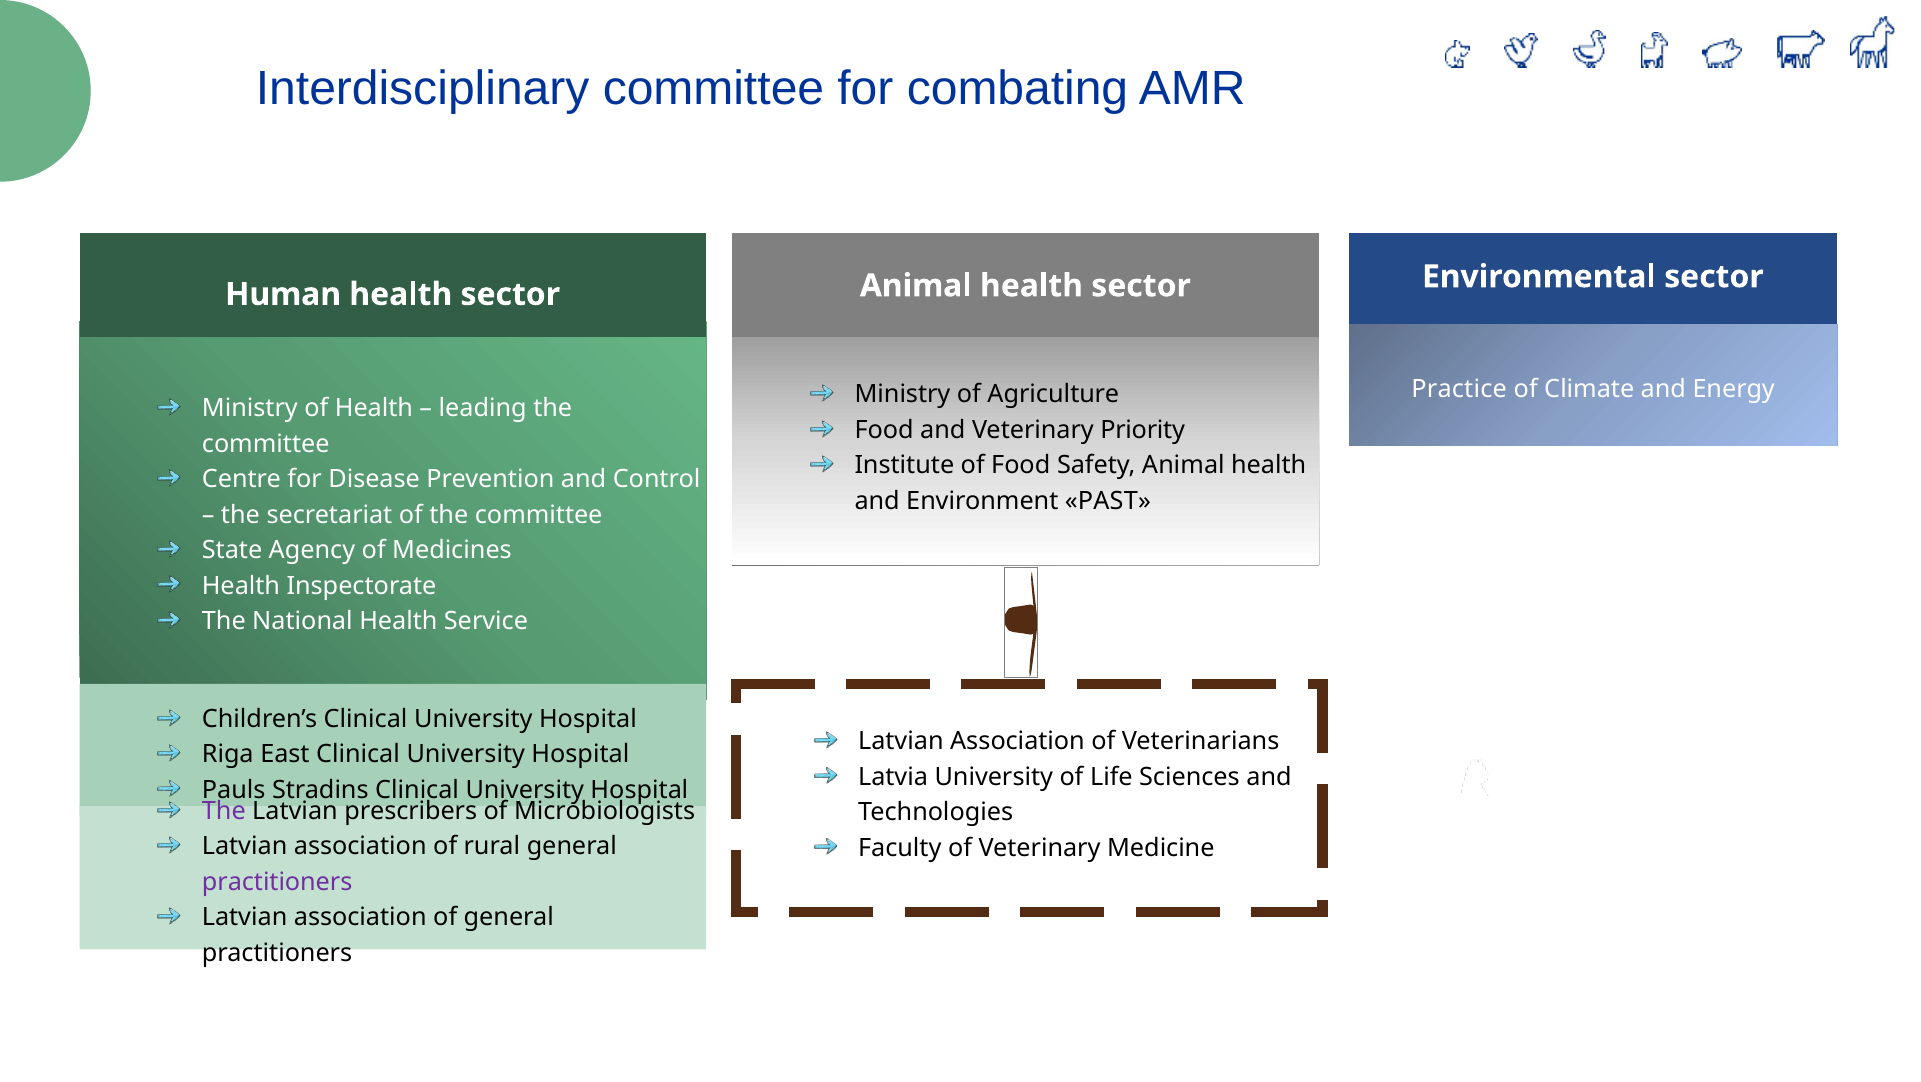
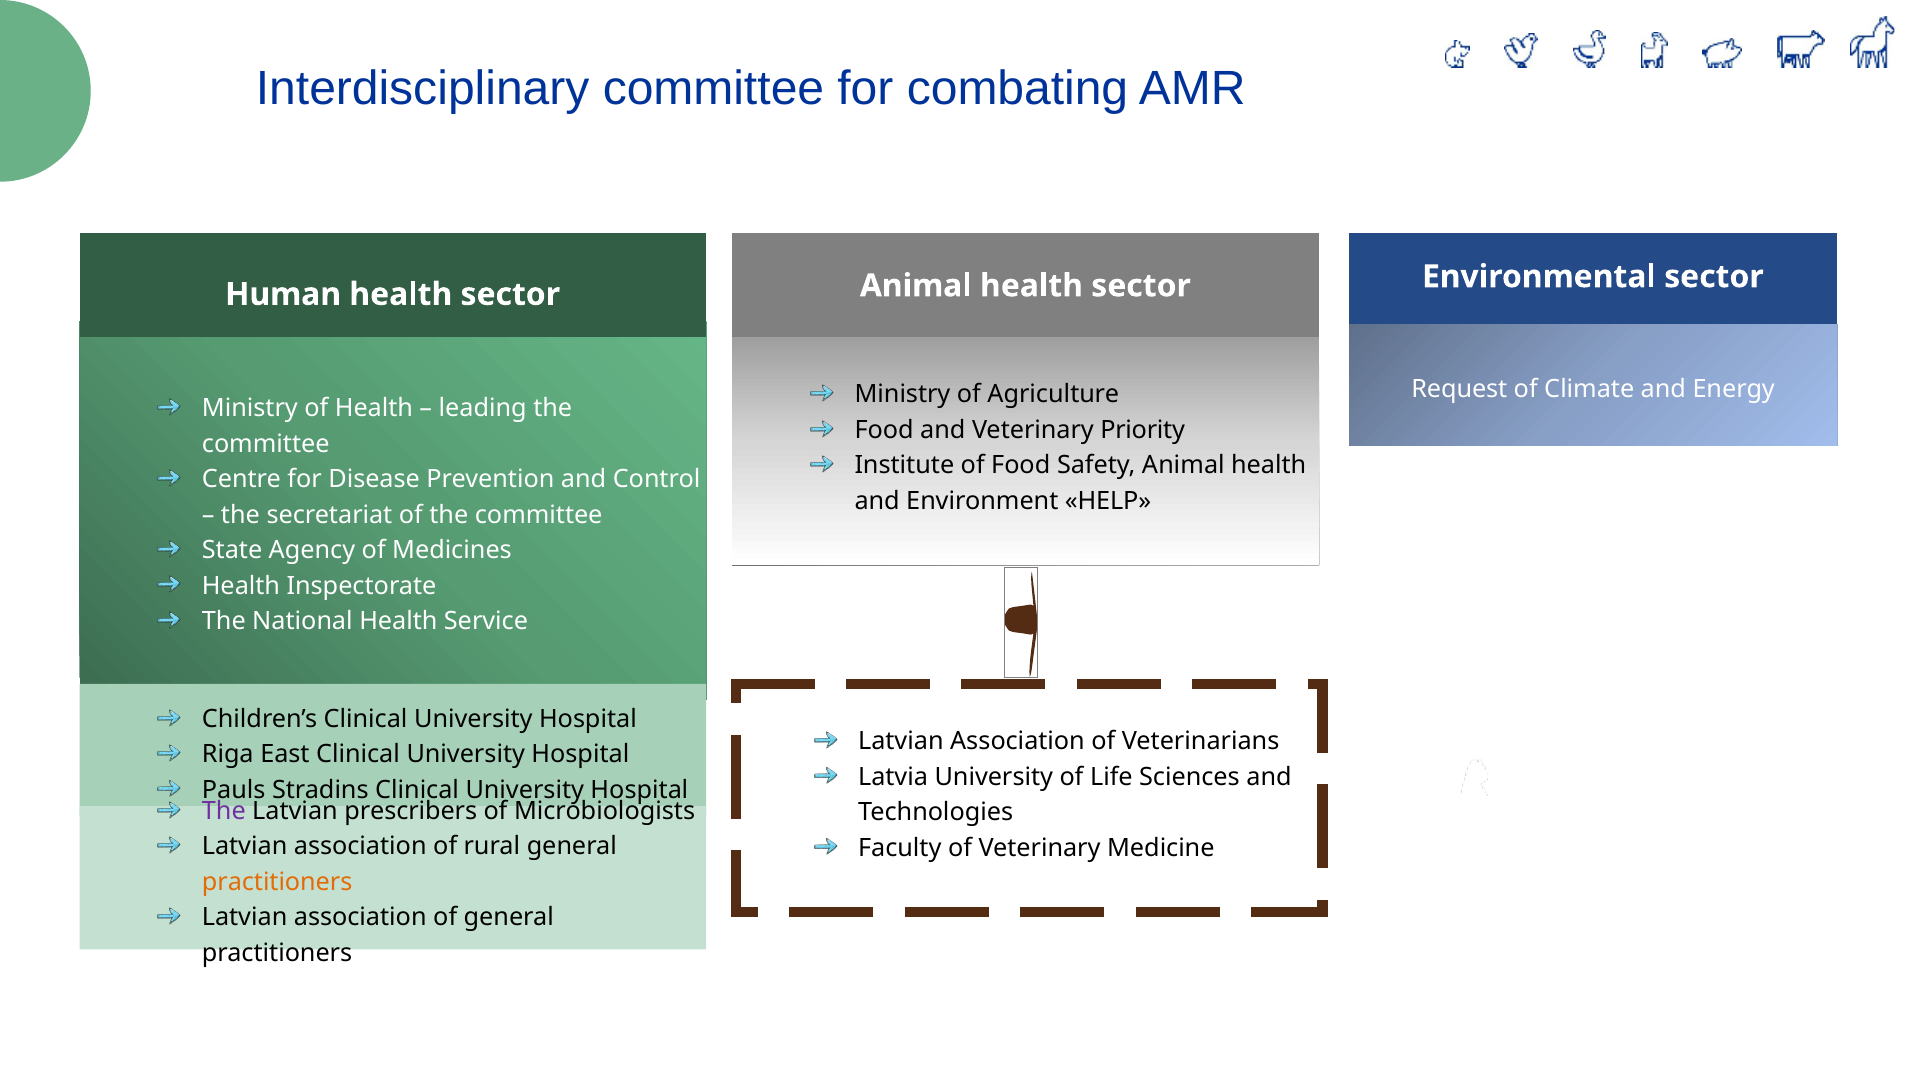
Practice: Practice -> Request (1459, 389)
PAST: PAST -> HELP (1108, 501)
practitioners colour: purple -> orange (277, 883)
